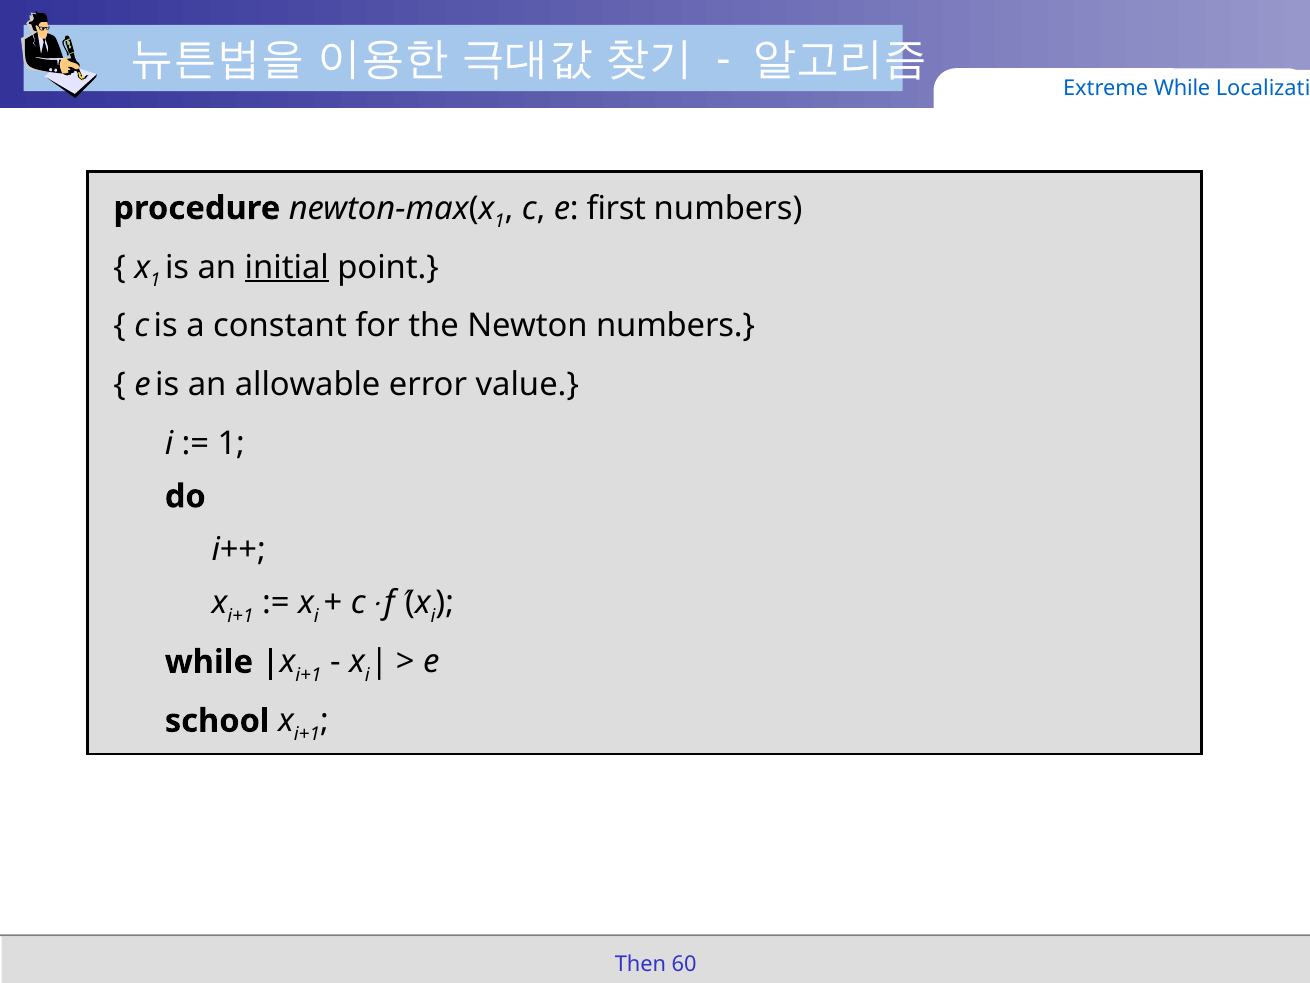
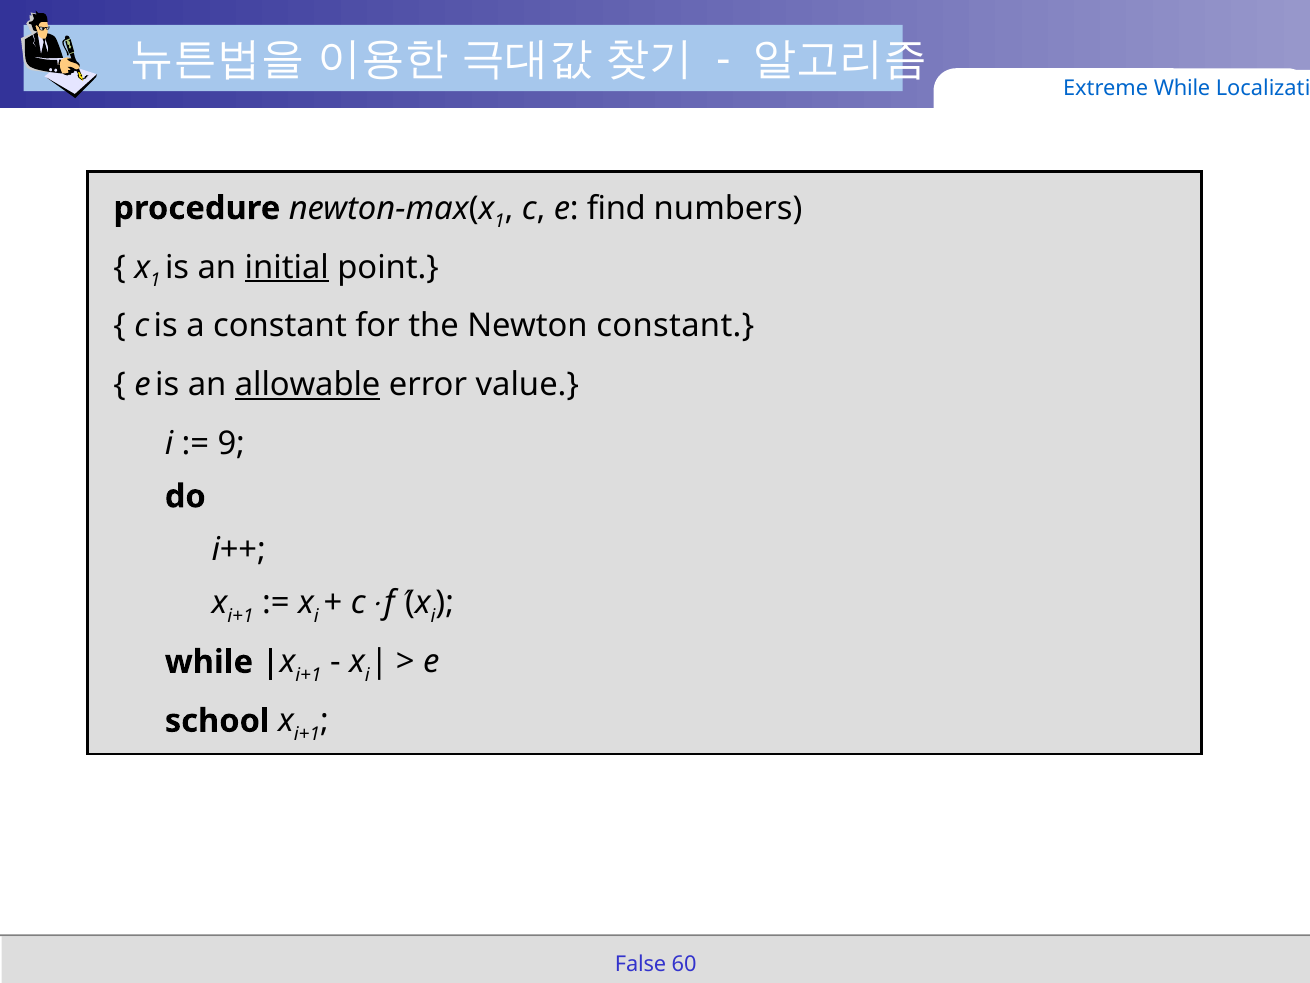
first: first -> find (616, 208)
Newton numbers: numbers -> constant (675, 326)
allowable underline: none -> present (308, 385)
1: 1 -> 9 (231, 443)
Then: Then -> False (641, 964)
